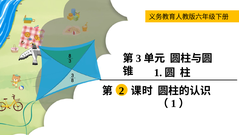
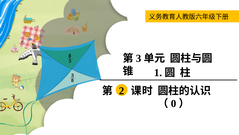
1: 1 -> 0 (174, 103)
